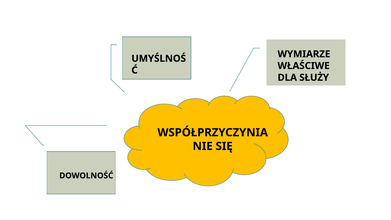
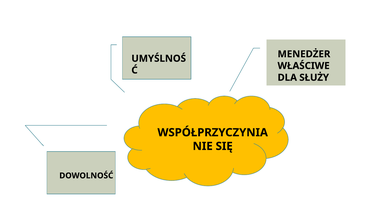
WYMIARZE: WYMIARZE -> MENEDŻER (304, 54)
